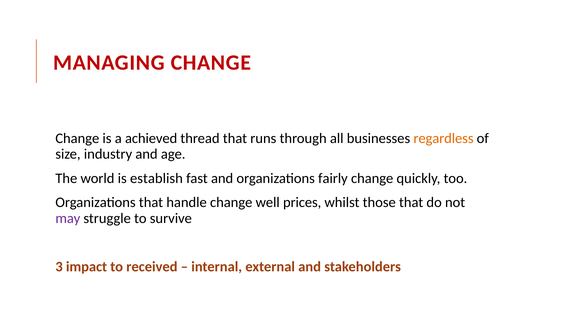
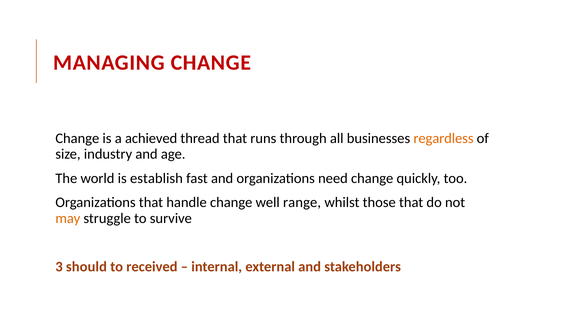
fairly: fairly -> need (333, 178)
prices: prices -> range (302, 202)
may colour: purple -> orange (68, 218)
impact: impact -> should (86, 266)
